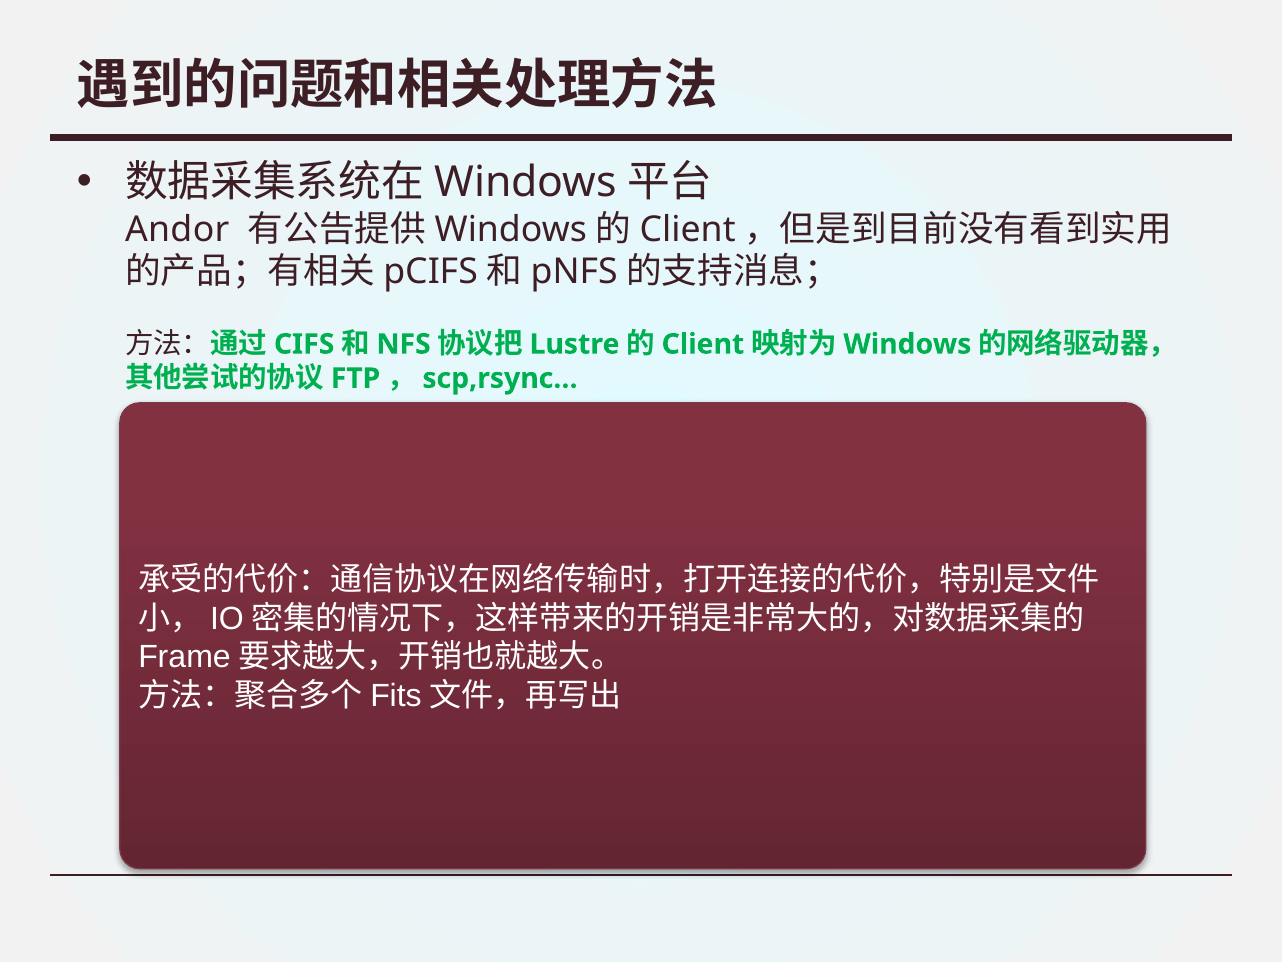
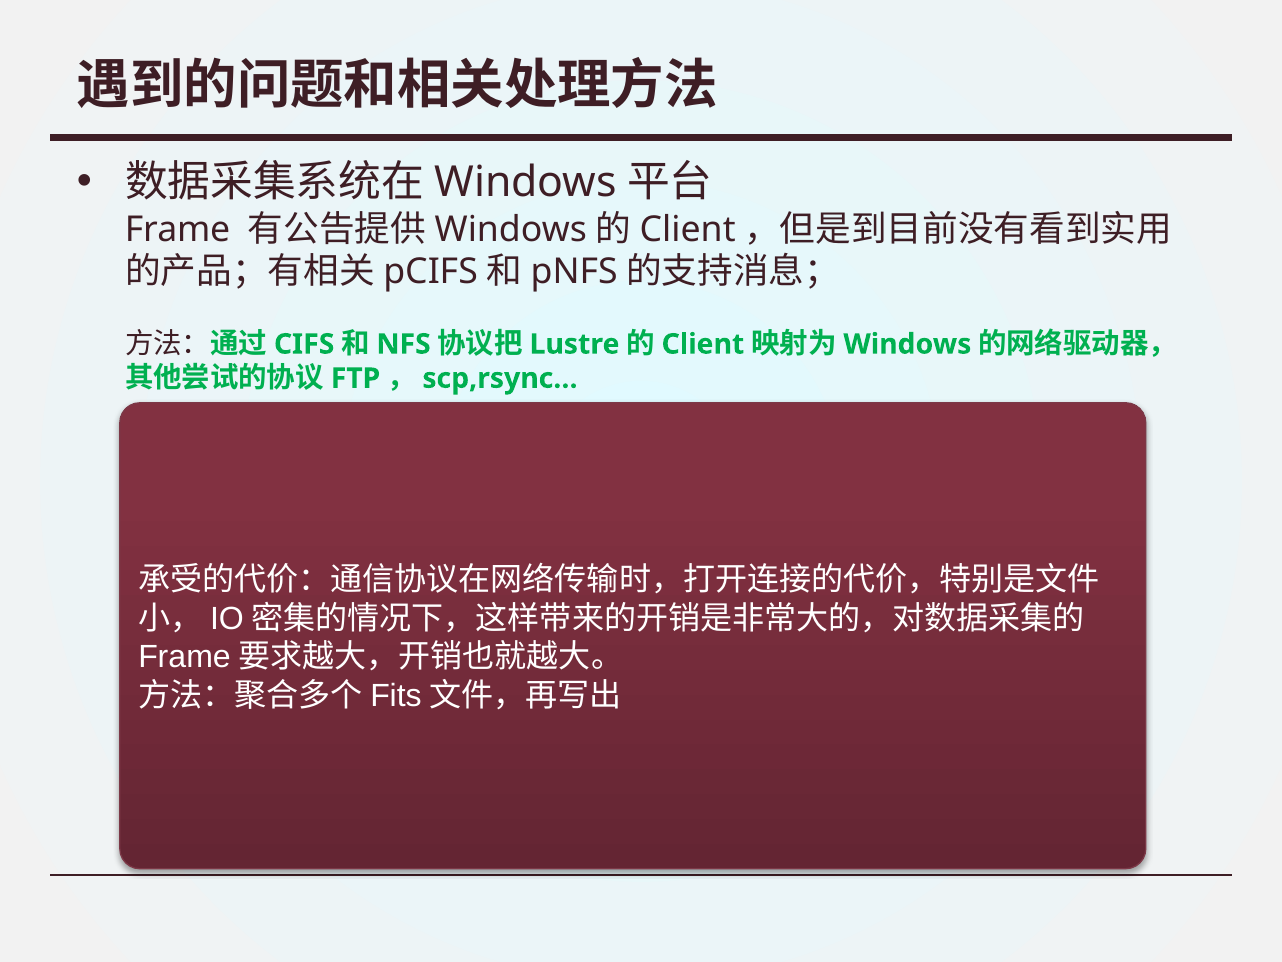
Andor: Andor -> Frame (178, 229)
